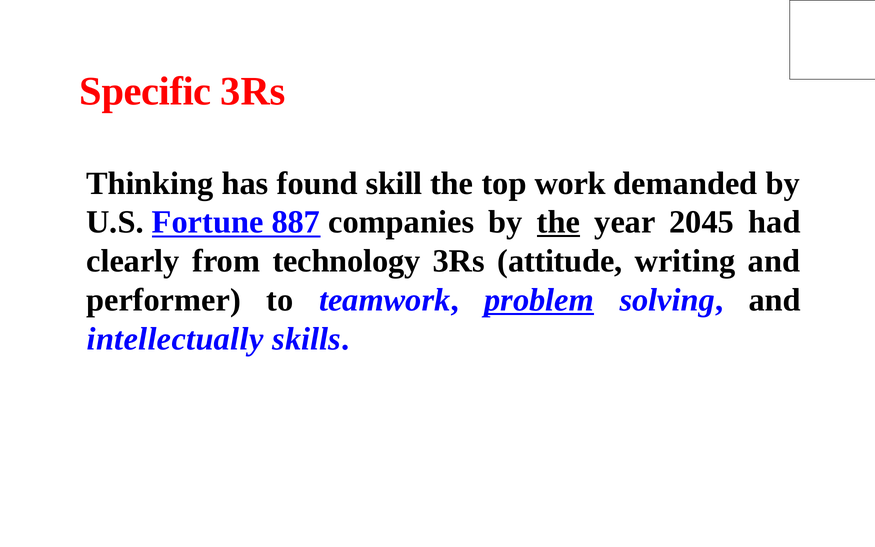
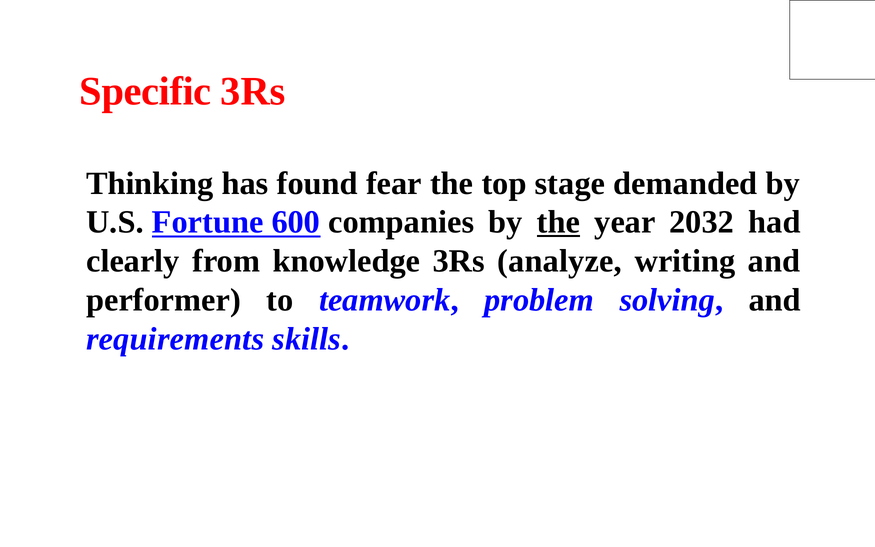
skill: skill -> fear (394, 183)
work: work -> stage (570, 183)
887: 887 -> 600 (296, 222)
2045: 2045 -> 2032 (702, 222)
technology: technology -> knowledge (346, 261)
attitude: attitude -> analyze (560, 261)
problem underline: present -> none (539, 300)
intellectually: intellectually -> requirements (175, 339)
